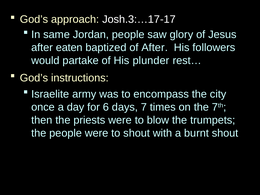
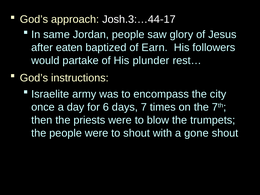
Josh.3:…17-17: Josh.3:…17-17 -> Josh.3:…44-17 (139, 19)
of After: After -> Earn (155, 48)
burnt: burnt -> gone (196, 133)
